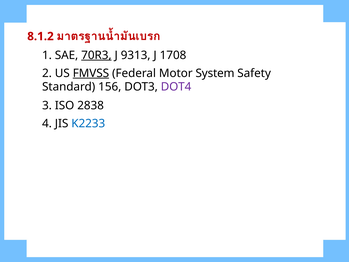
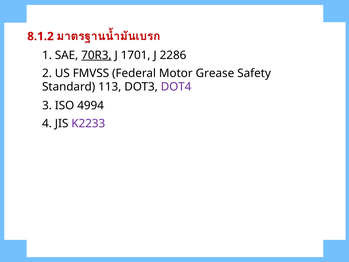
9313: 9313 -> 1701 (136, 55)
1708: 1708 -> 2286 (173, 55)
FMVSS underline: present -> none (91, 73)
System: System -> Grease (215, 73)
156: 156 -> 113 (110, 87)
2838: 2838 -> 4994 (91, 105)
K2233 colour: blue -> purple (88, 123)
